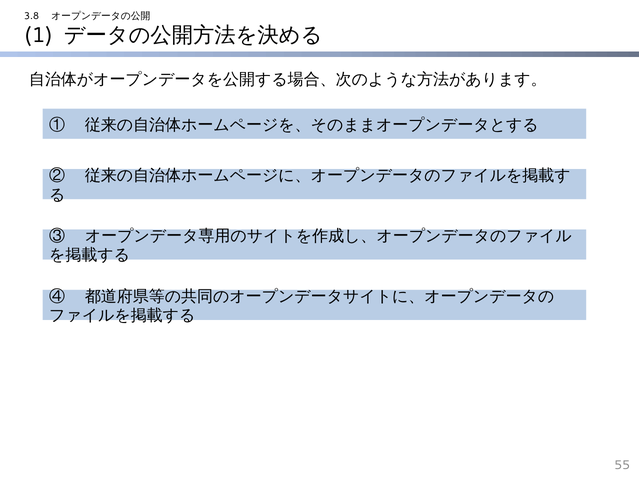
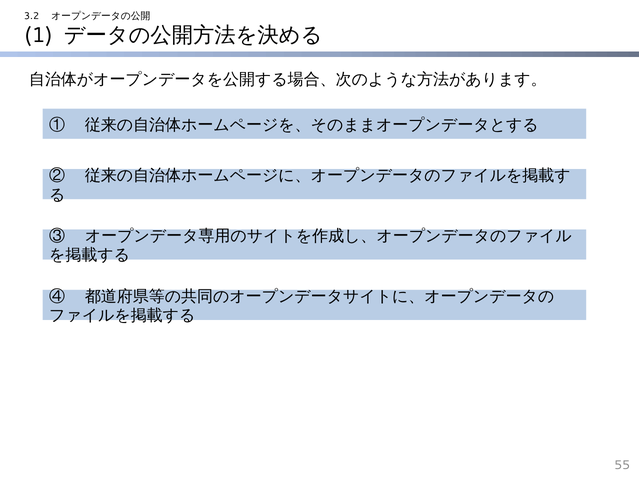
3.8: 3.8 -> 3.2 (32, 16)
